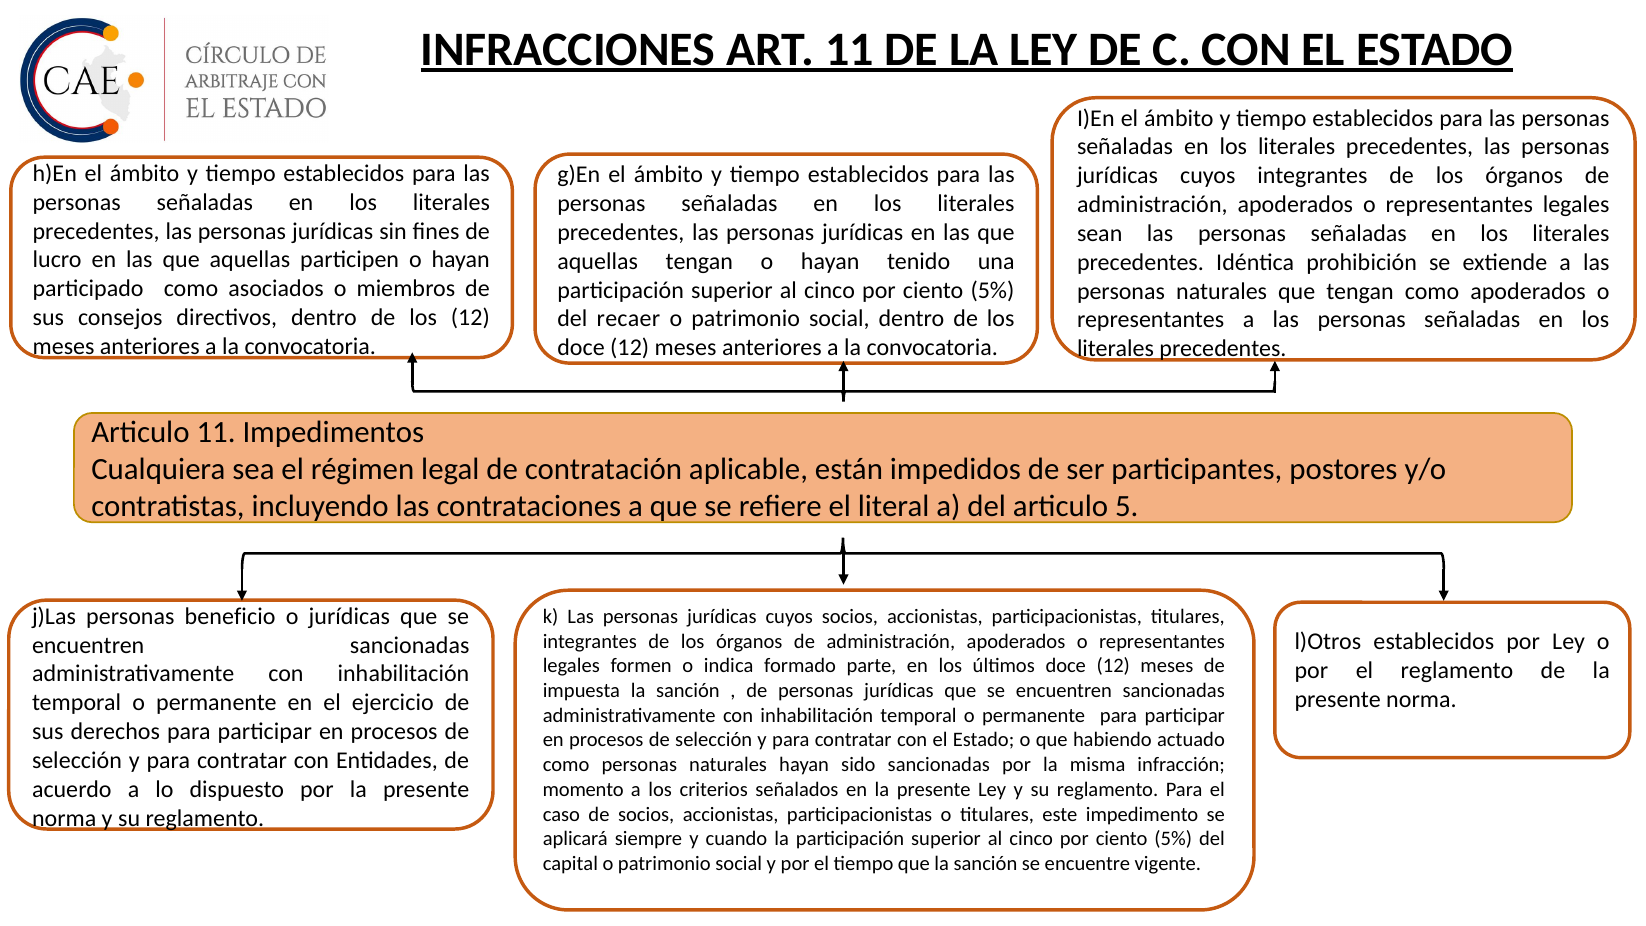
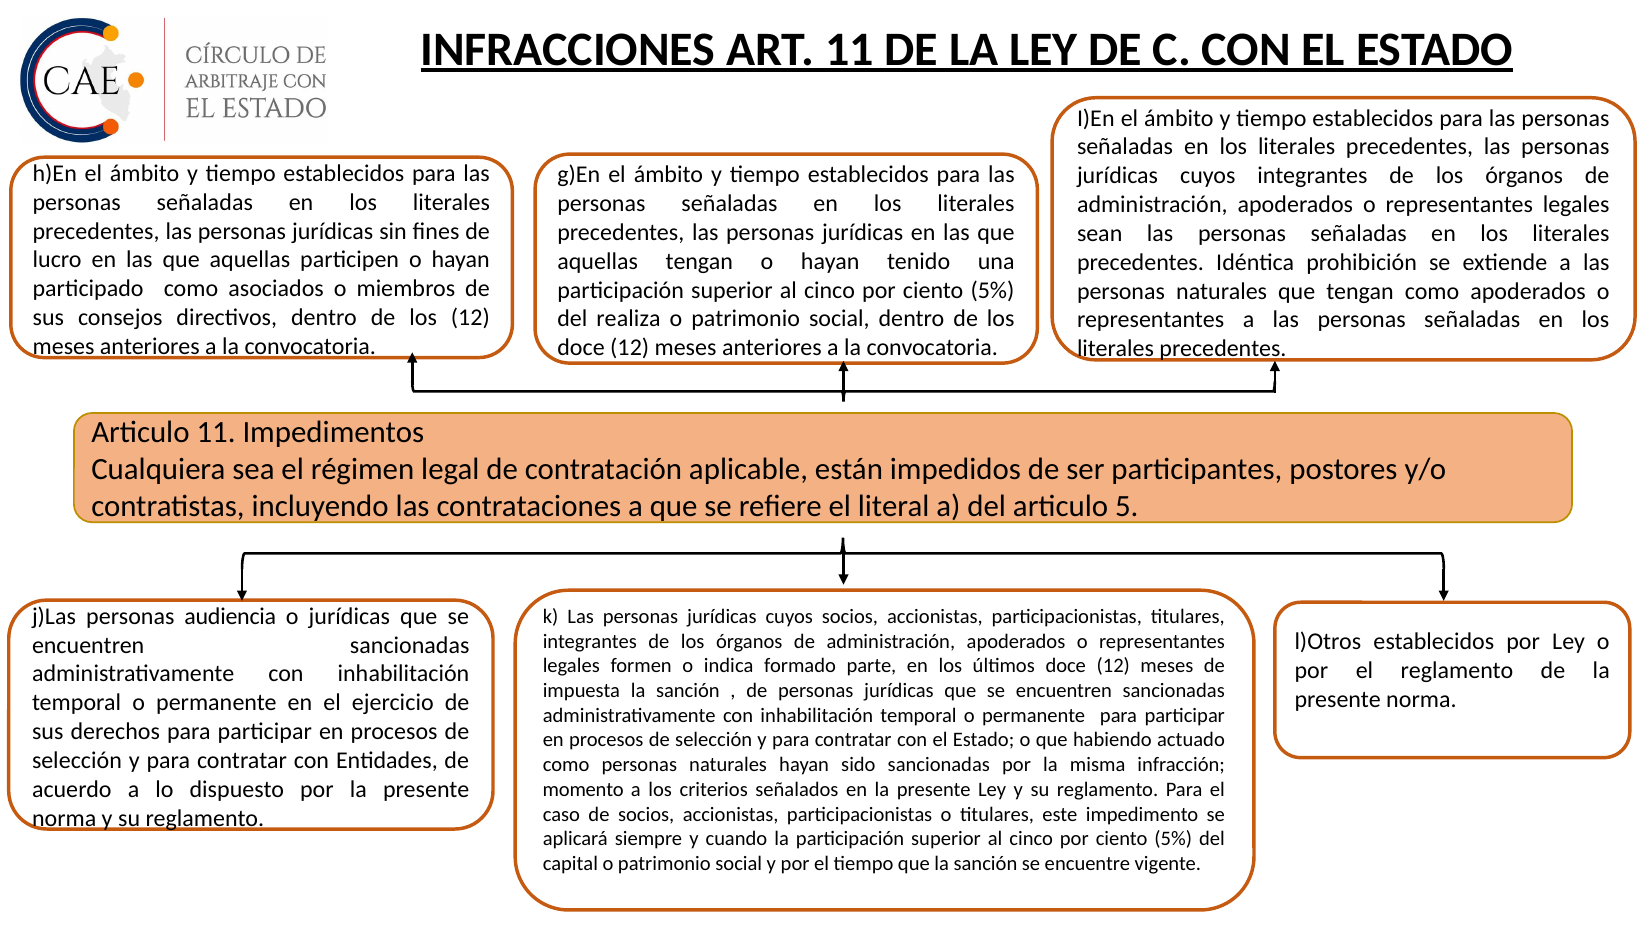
recaer: recaer -> realiza (628, 319)
beneficio: beneficio -> audiencia (230, 616)
